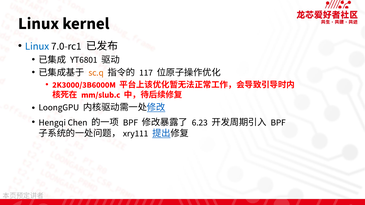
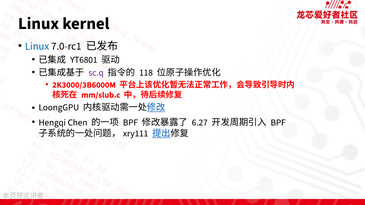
sc.q colour: orange -> purple (96, 73)
117: 117 -> 118 (146, 73)
6.23: 6.23 -> 6.27 (200, 123)
